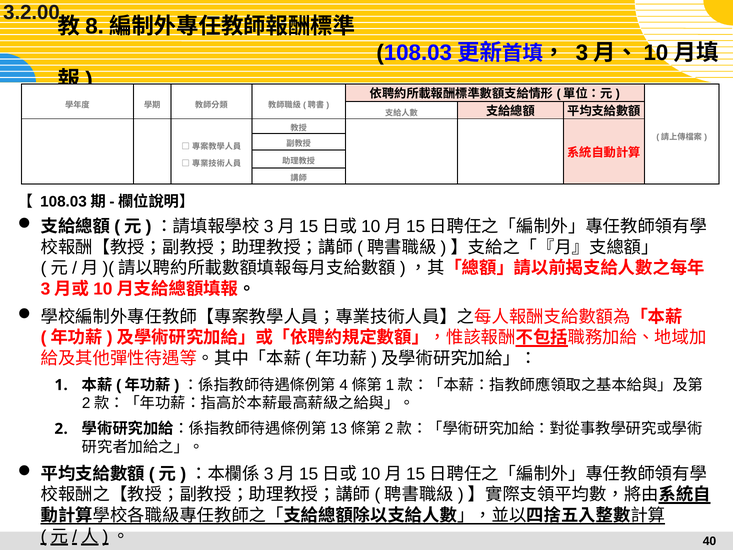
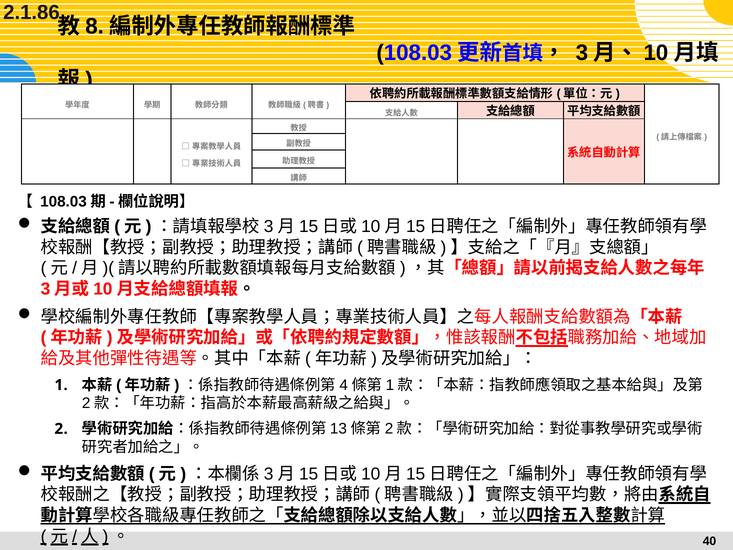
3.2.00: 3.2.00 -> 2.1.86 (31, 12)
